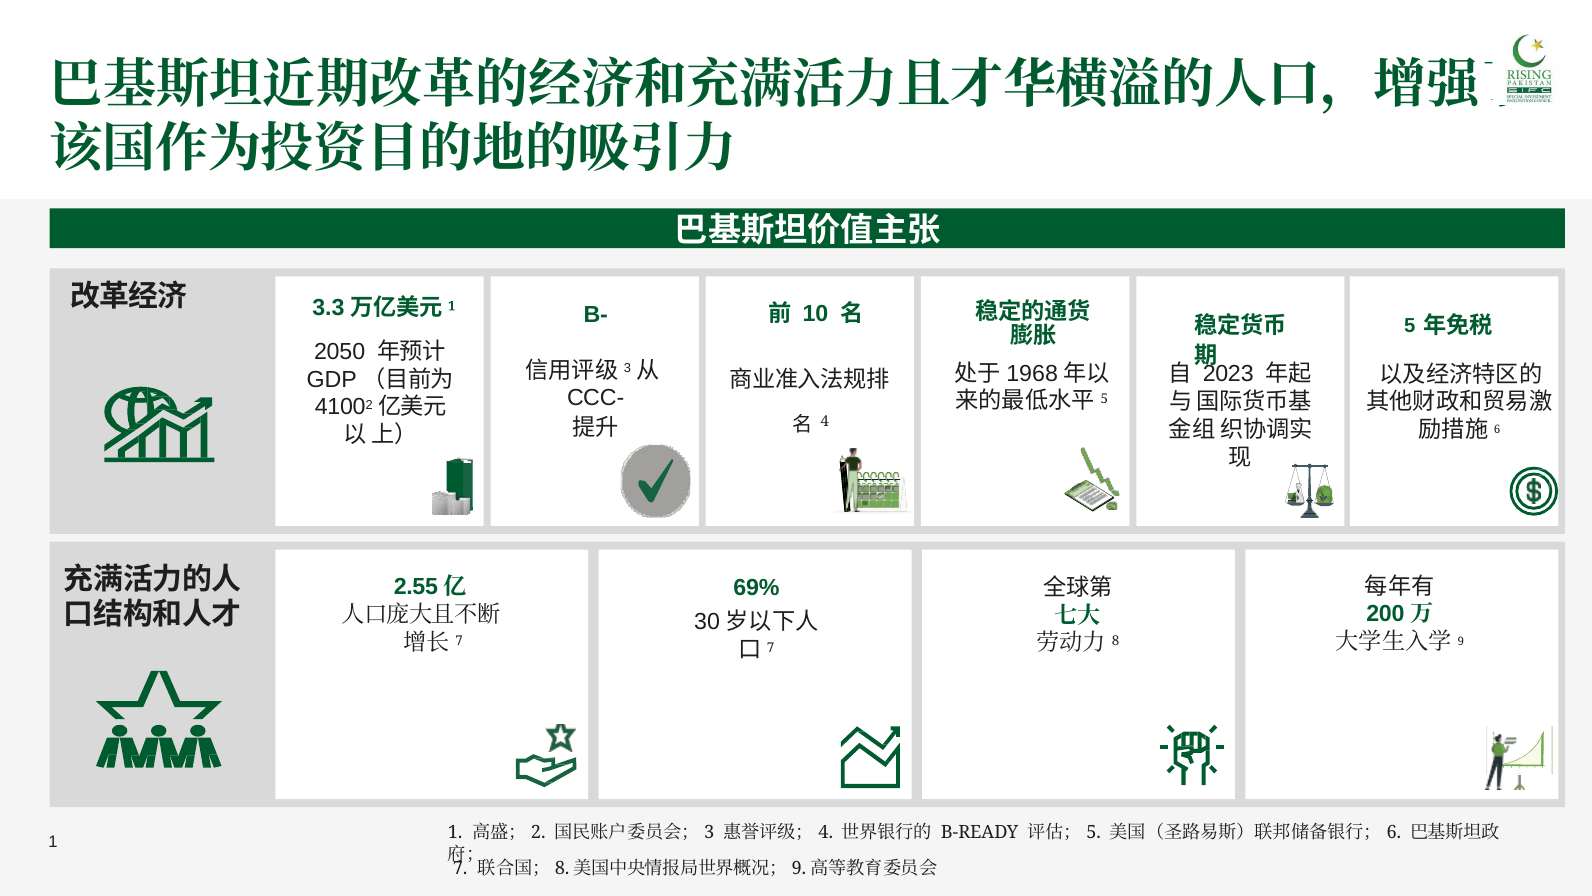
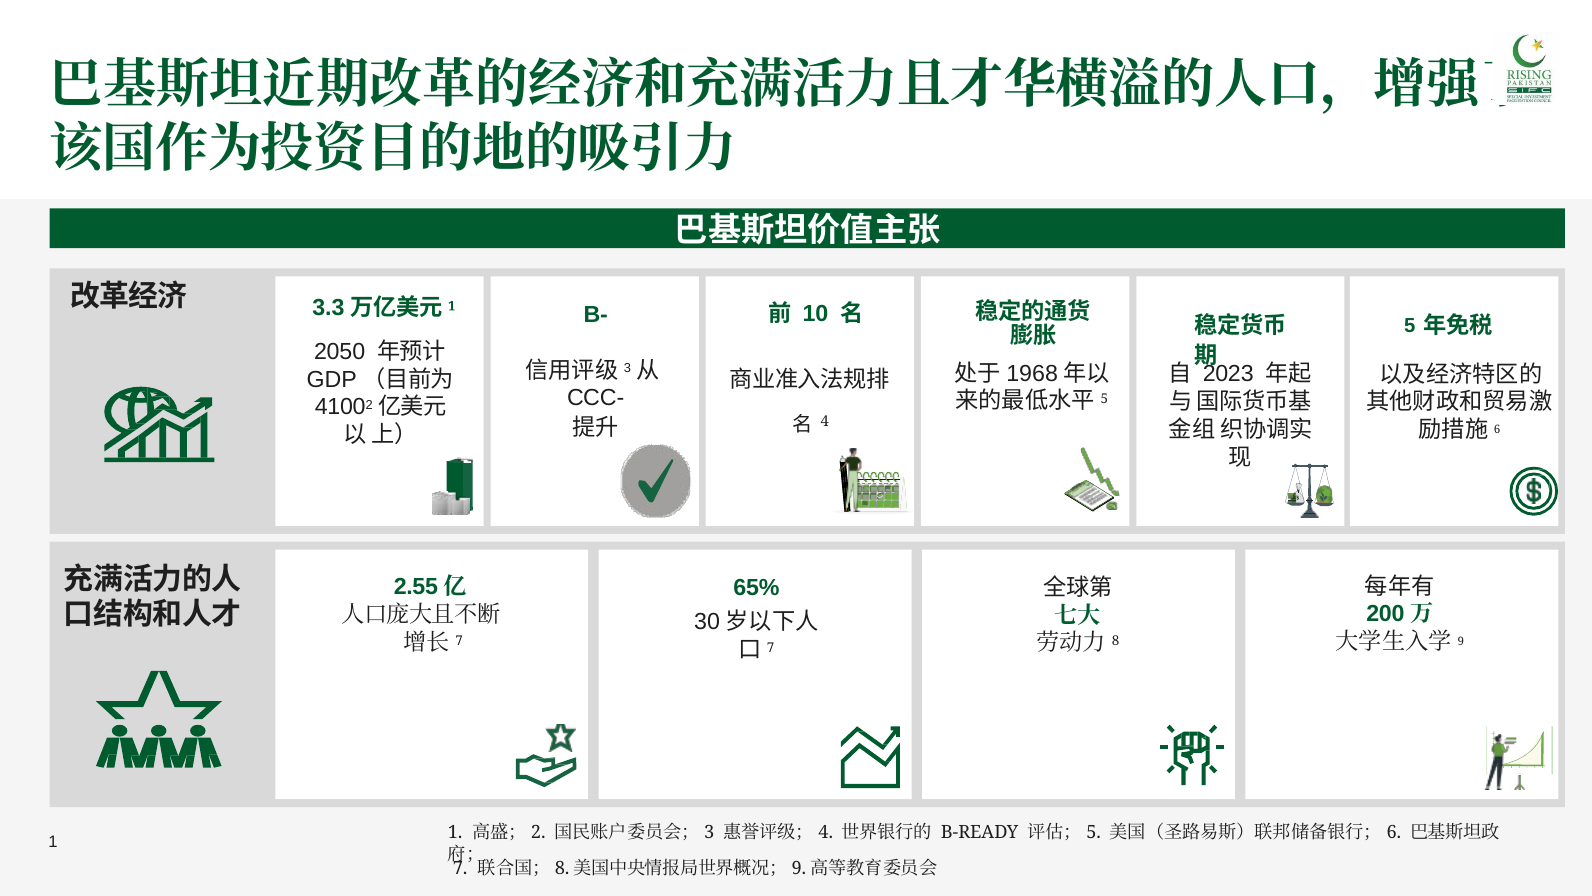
69%: 69% -> 65% (756, 587)
